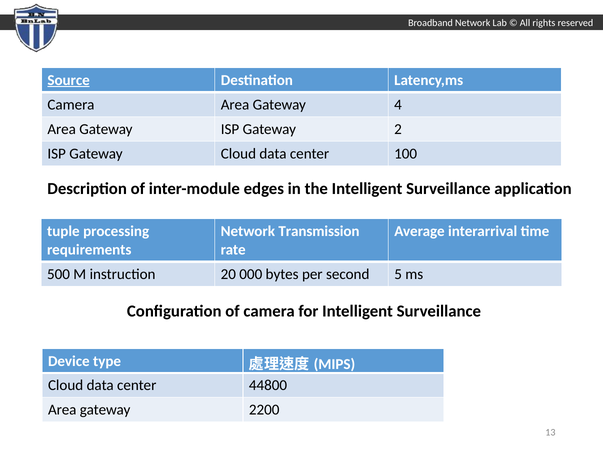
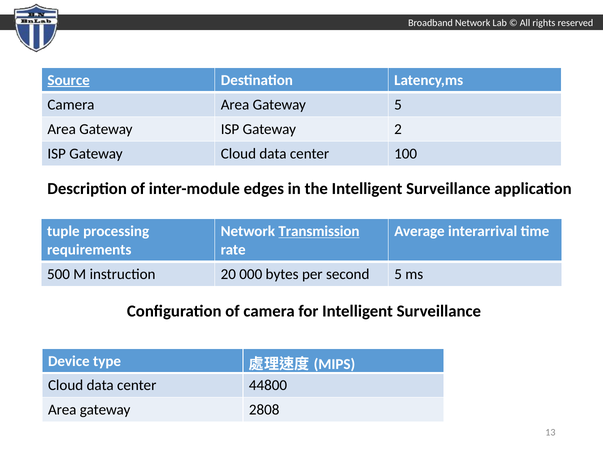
Gateway 4: 4 -> 5 (398, 104)
Transmission underline: none -> present (319, 231)
2200: 2200 -> 2808 (264, 409)
